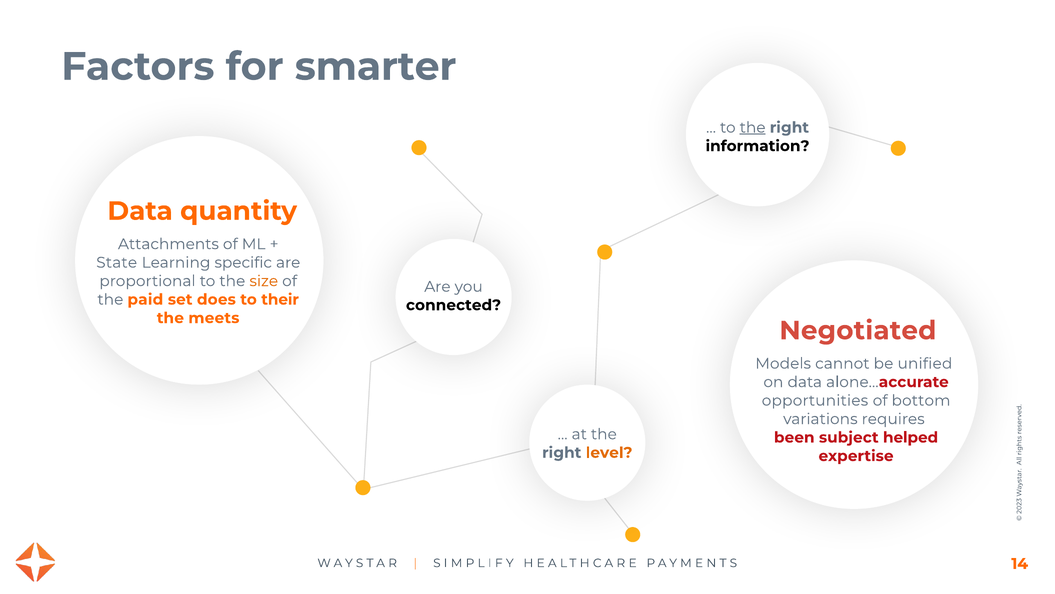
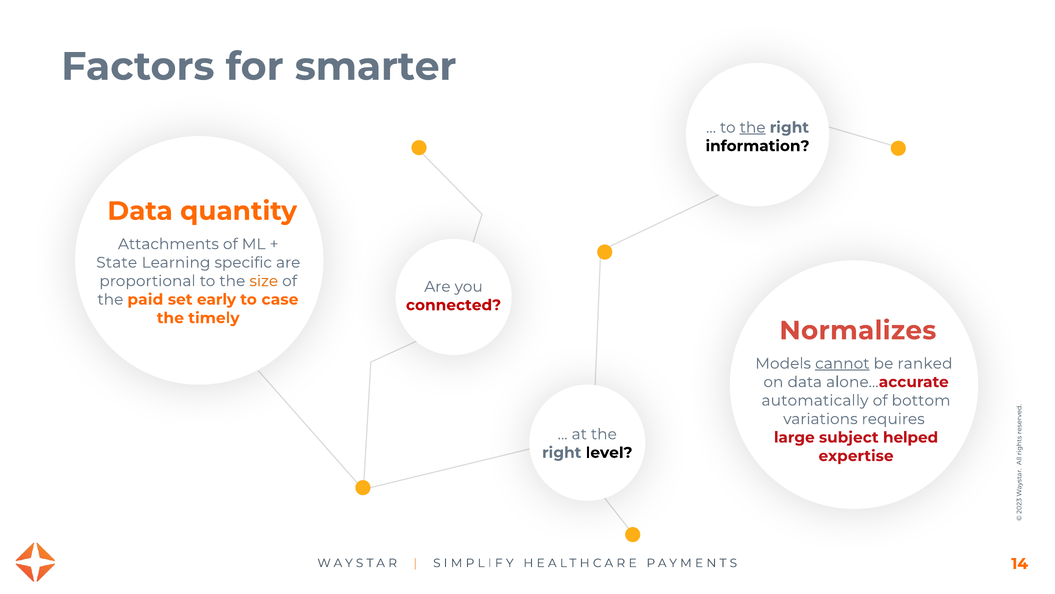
does: does -> early (216, 299)
their: their -> case (280, 299)
connected colour: black -> red (454, 305)
meets: meets -> timely (214, 318)
Negotiated: Negotiated -> Normalizes (858, 330)
cannot underline: none -> present (842, 363)
unified: unified -> ranked (925, 363)
opportunities: opportunities -> automatically (815, 400)
been: been -> large (794, 437)
level colour: orange -> black (609, 452)
